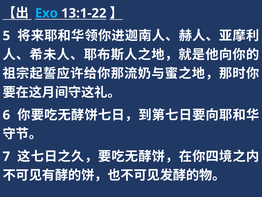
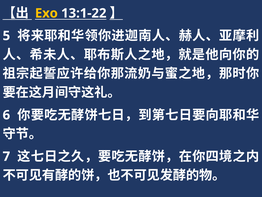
Exo colour: light blue -> yellow (46, 13)
